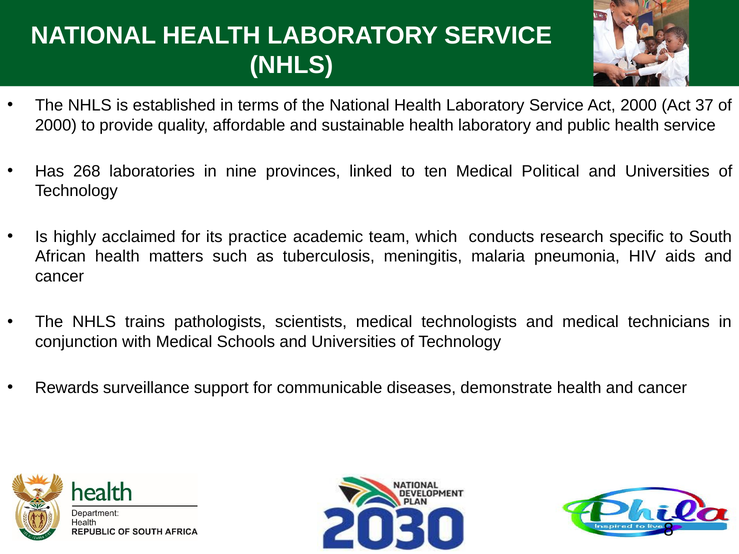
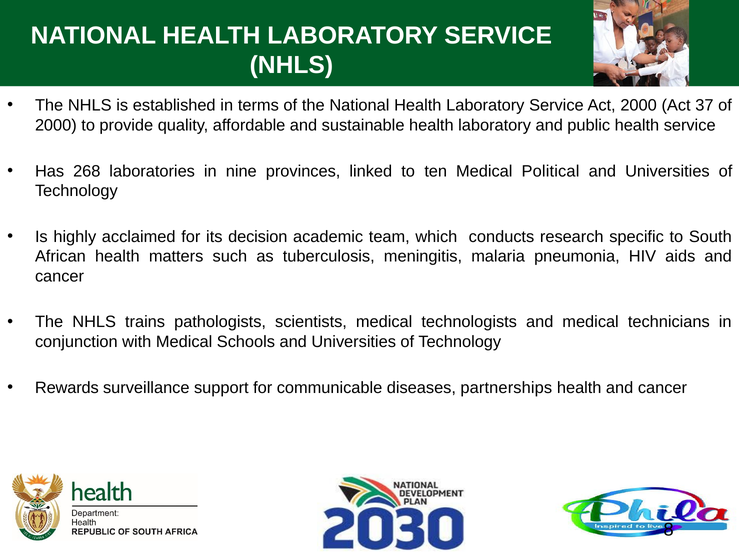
practice: practice -> decision (258, 237)
demonstrate: demonstrate -> partnerships (506, 388)
